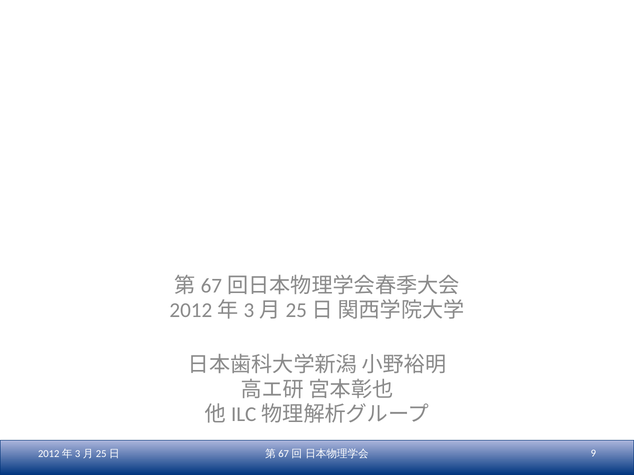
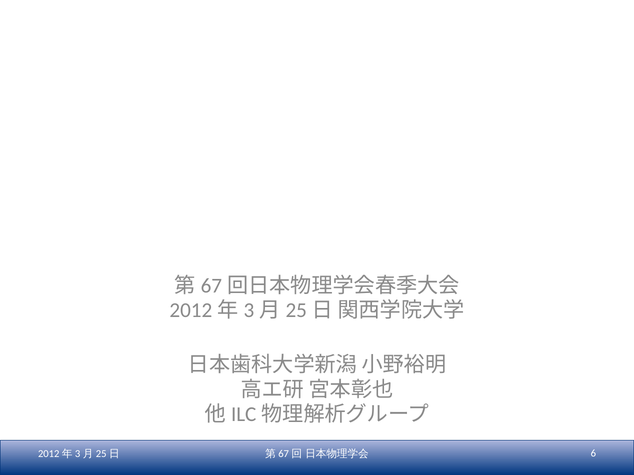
9: 9 -> 6 (593, 454)
